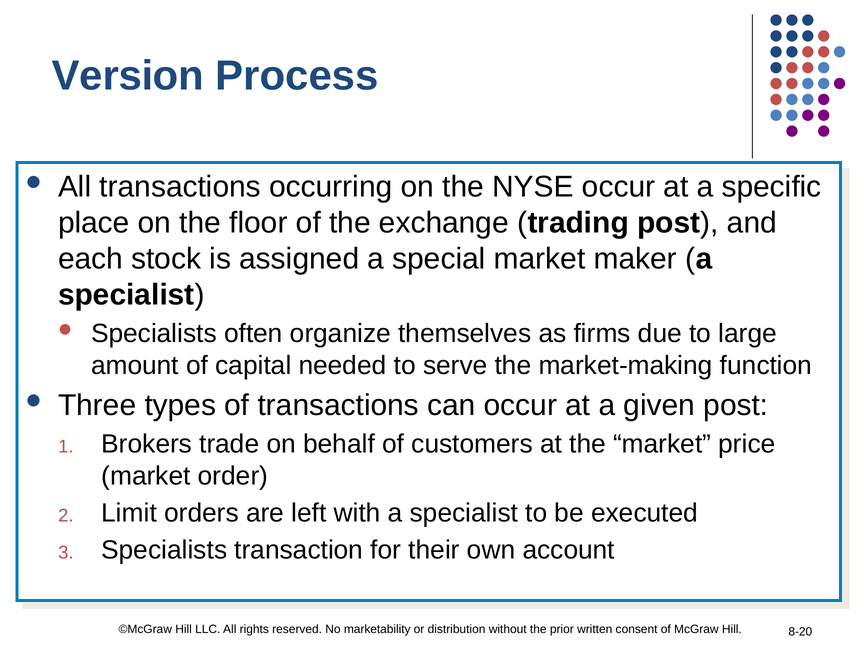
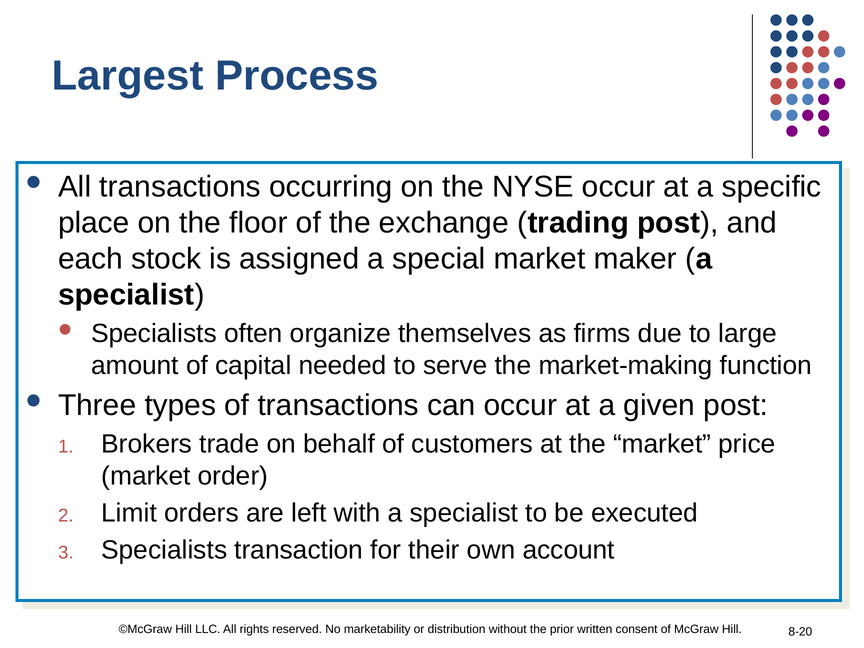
Version: Version -> Largest (128, 76)
